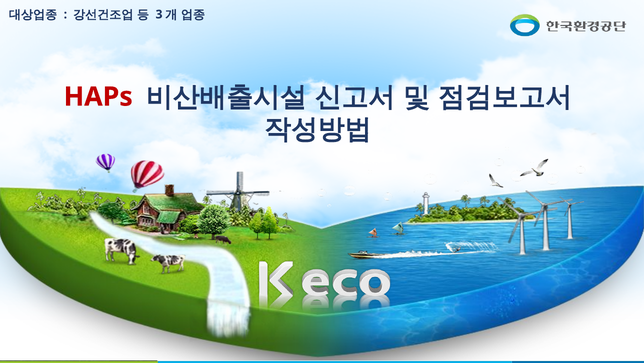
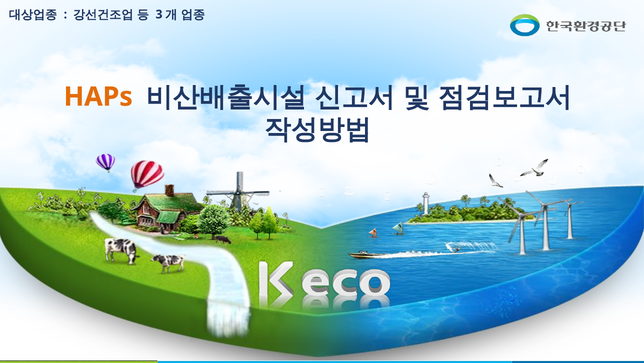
HAPs colour: red -> orange (98, 97)
